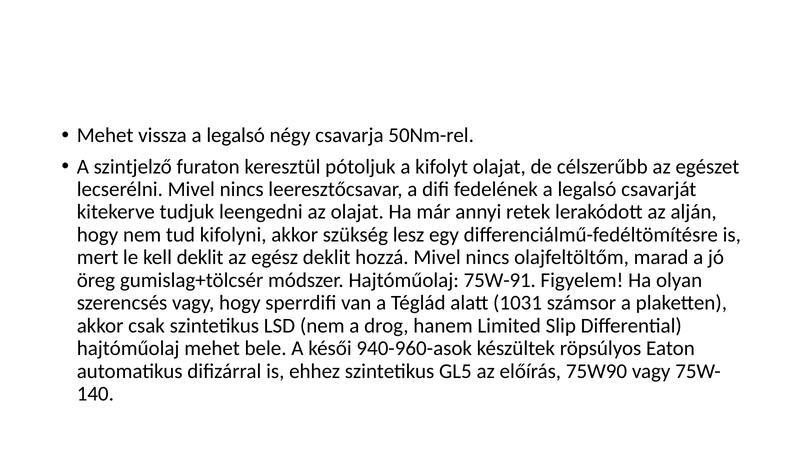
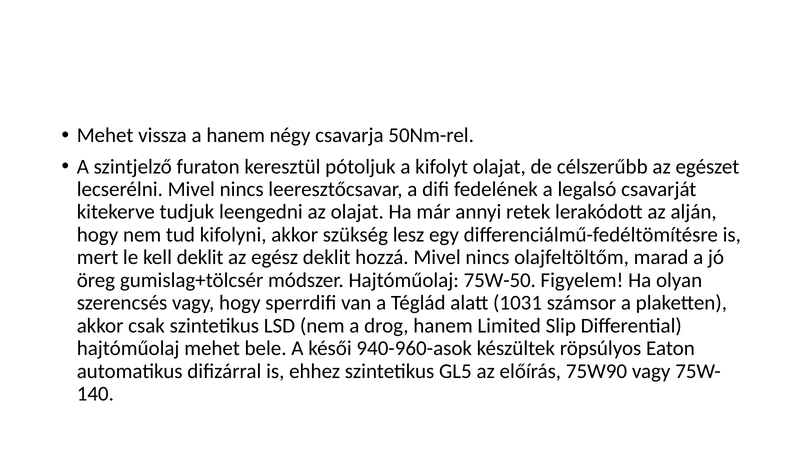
vissza a legalsó: legalsó -> hanem (236, 135)
75W-91: 75W-91 -> 75W-50 (500, 280)
